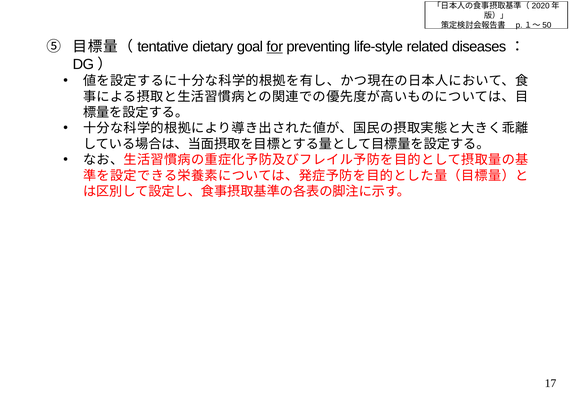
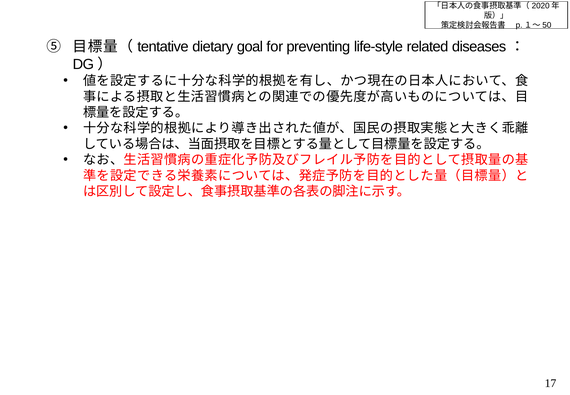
for underline: present -> none (275, 47)
